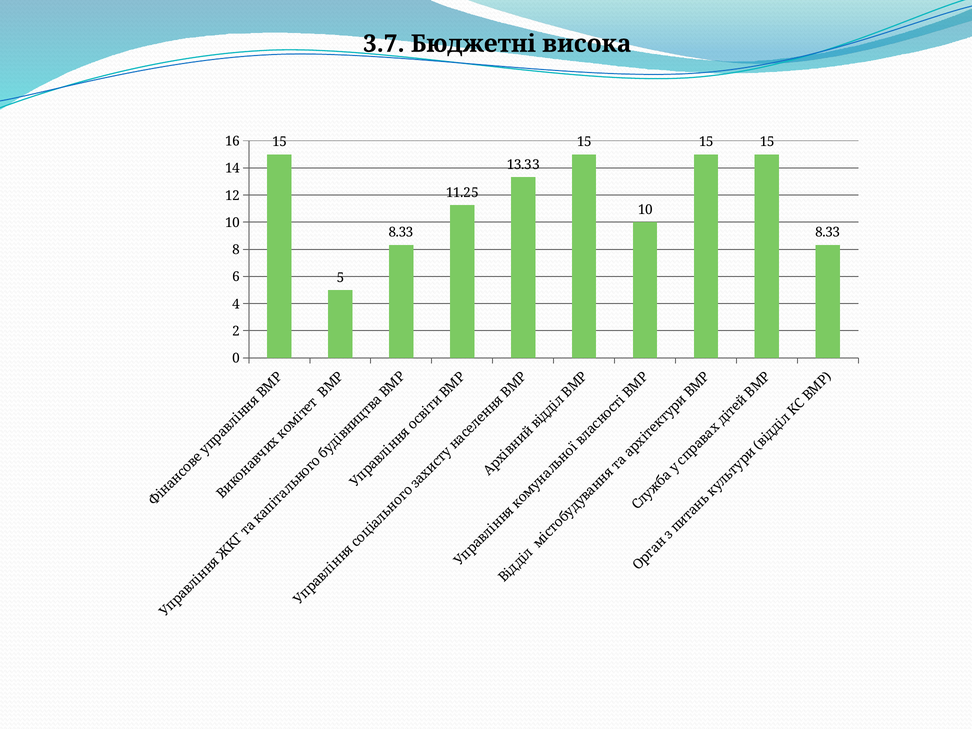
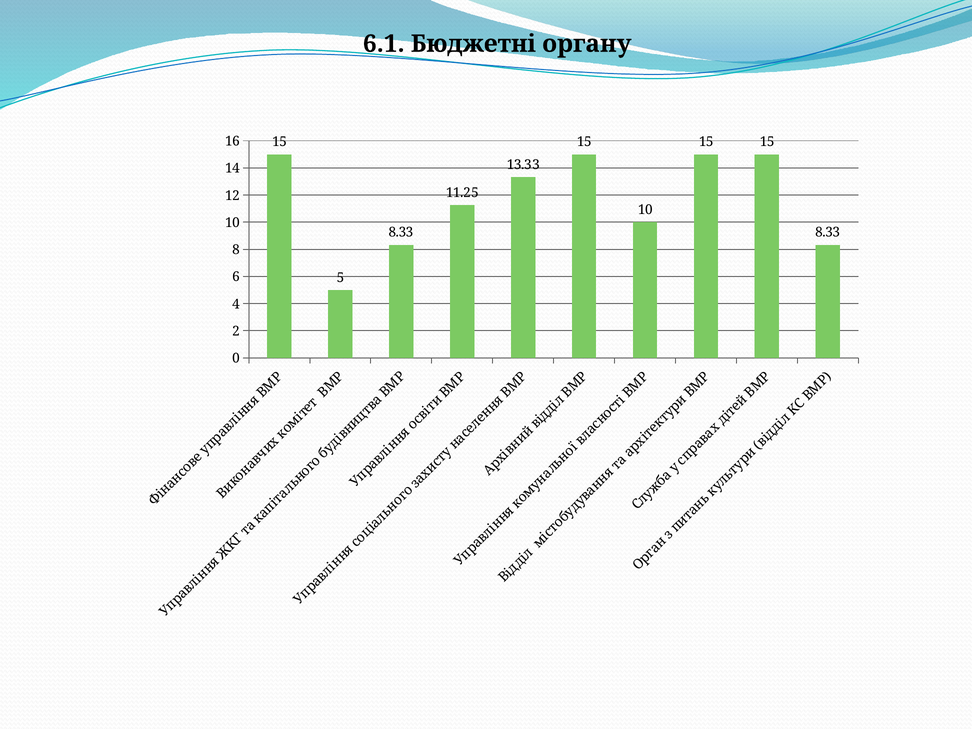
3.7: 3.7 -> 6.1 (384, 44)
висока: висока -> органу (587, 44)
